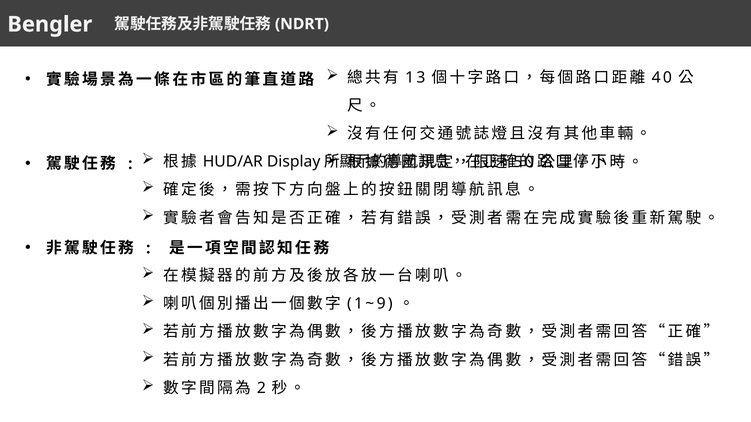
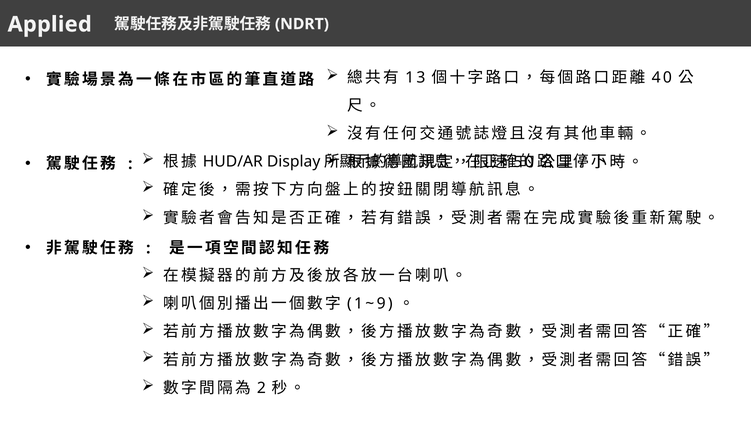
Bengler: Bengler -> Applied (50, 24)
